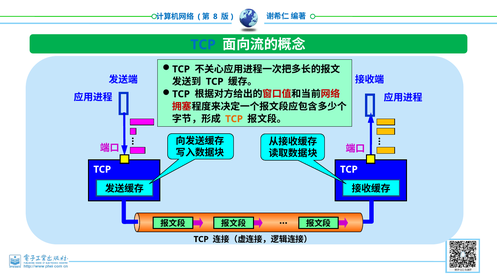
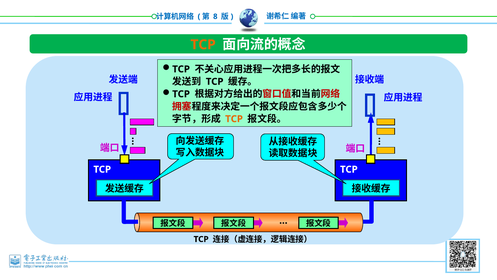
TCP colour: blue -> orange (203, 45)
